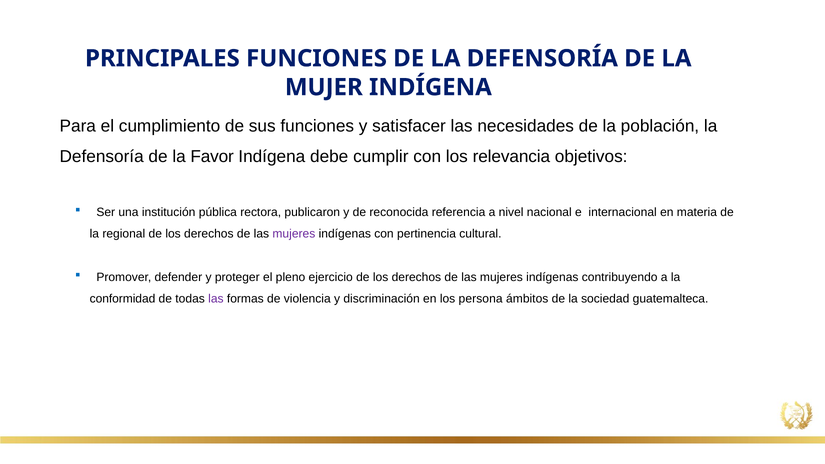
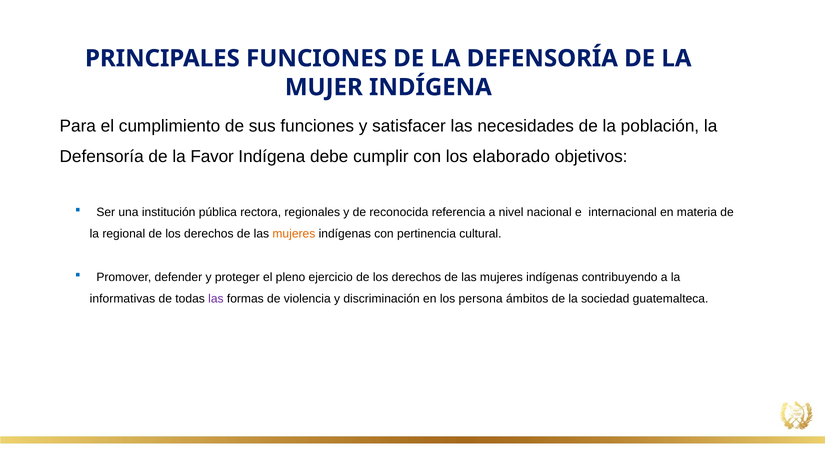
relevancia: relevancia -> elaborado (511, 157)
publicaron: publicaron -> regionales (312, 212)
mujeres colour: purple -> orange (294, 234)
conformidad: conformidad -> informativas (122, 299)
